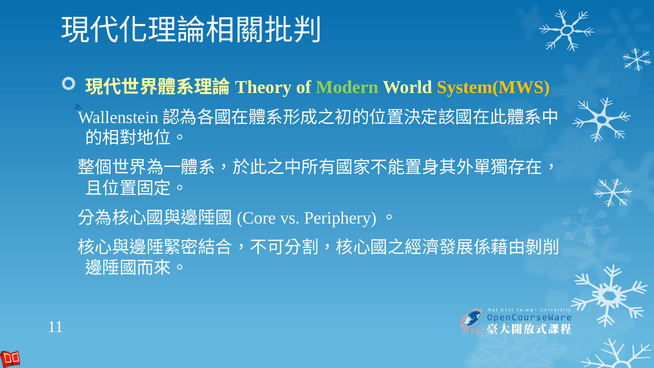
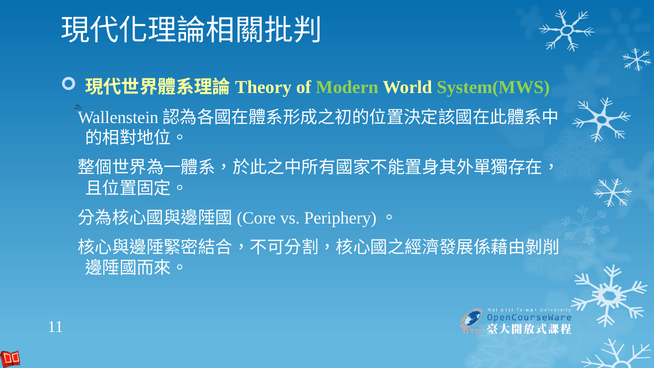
System(MWS colour: yellow -> light green (493, 87)
